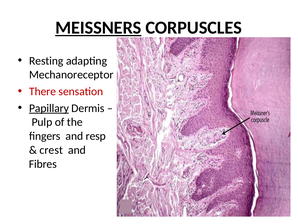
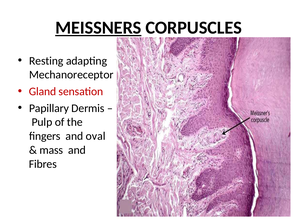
There: There -> Gland (43, 91)
Papillary underline: present -> none (49, 108)
resp: resp -> oval (96, 136)
crest: crest -> mass (51, 150)
